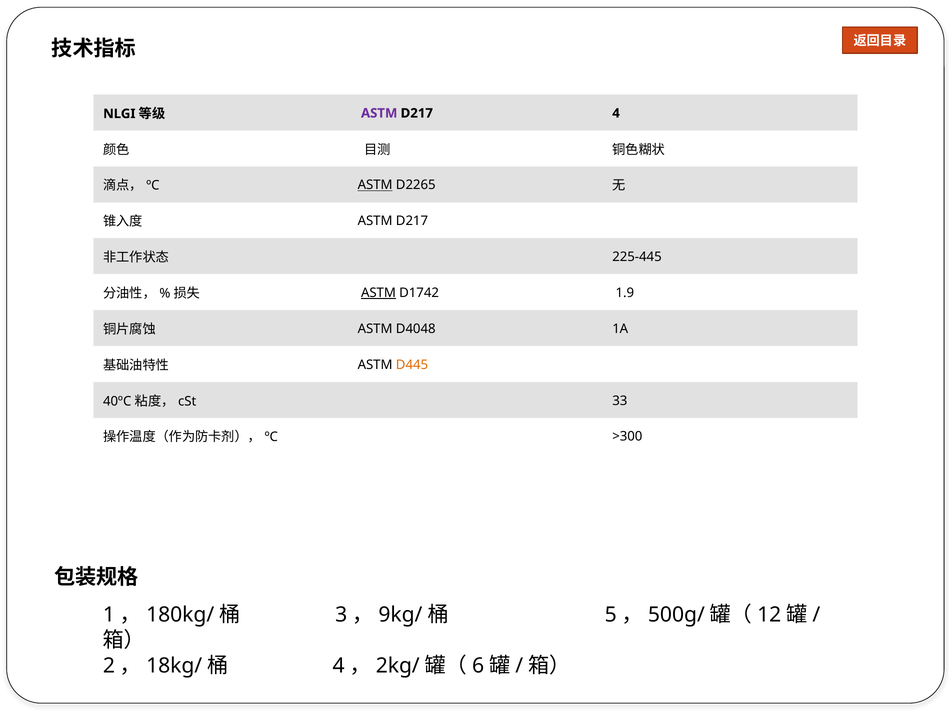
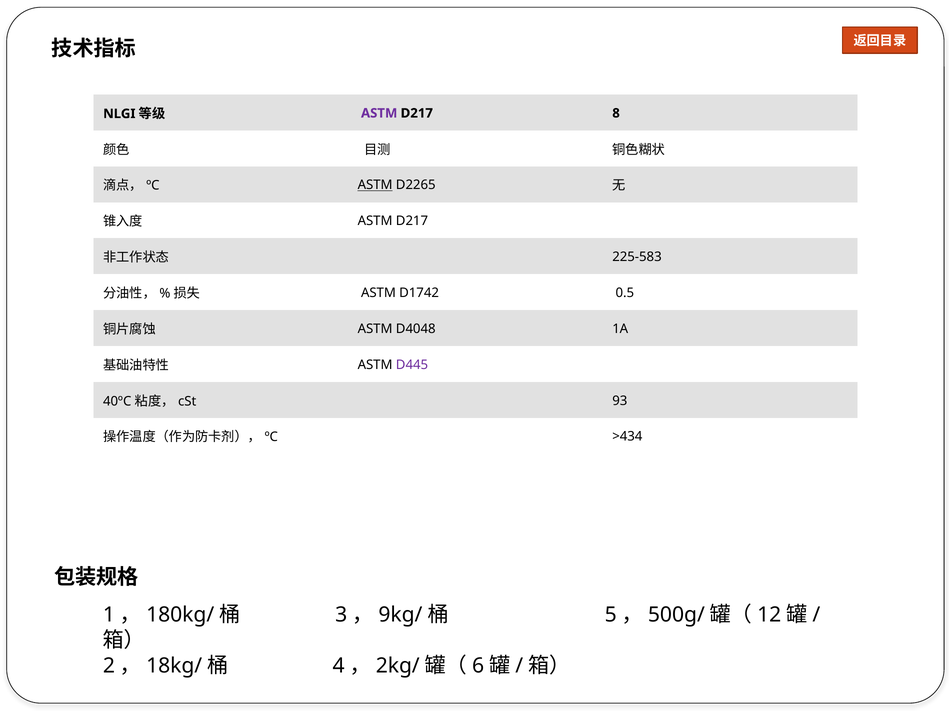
4: 4 -> 8 (616, 113)
225-445: 225-445 -> 225-583 (637, 257)
ASTM underline: present -> none (378, 293)
1.9: 1.9 -> 0.5 (625, 293)
D445 colour: orange -> purple (412, 365)
33: 33 -> 93 (620, 401)
>300: >300 -> >434 (627, 437)
